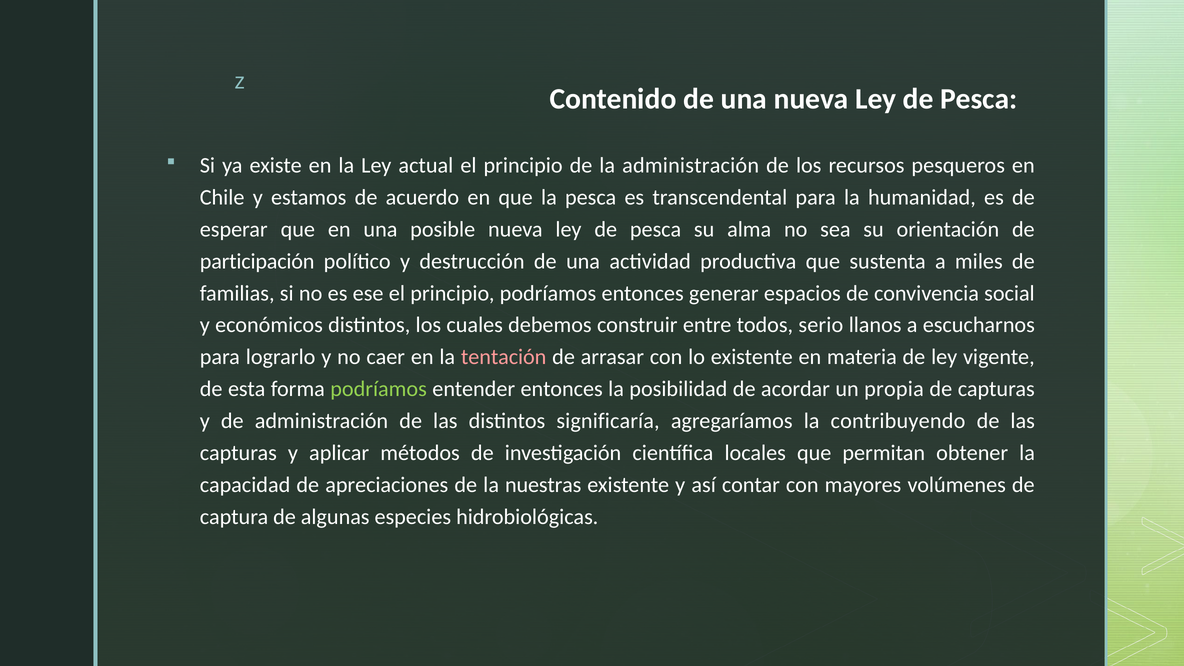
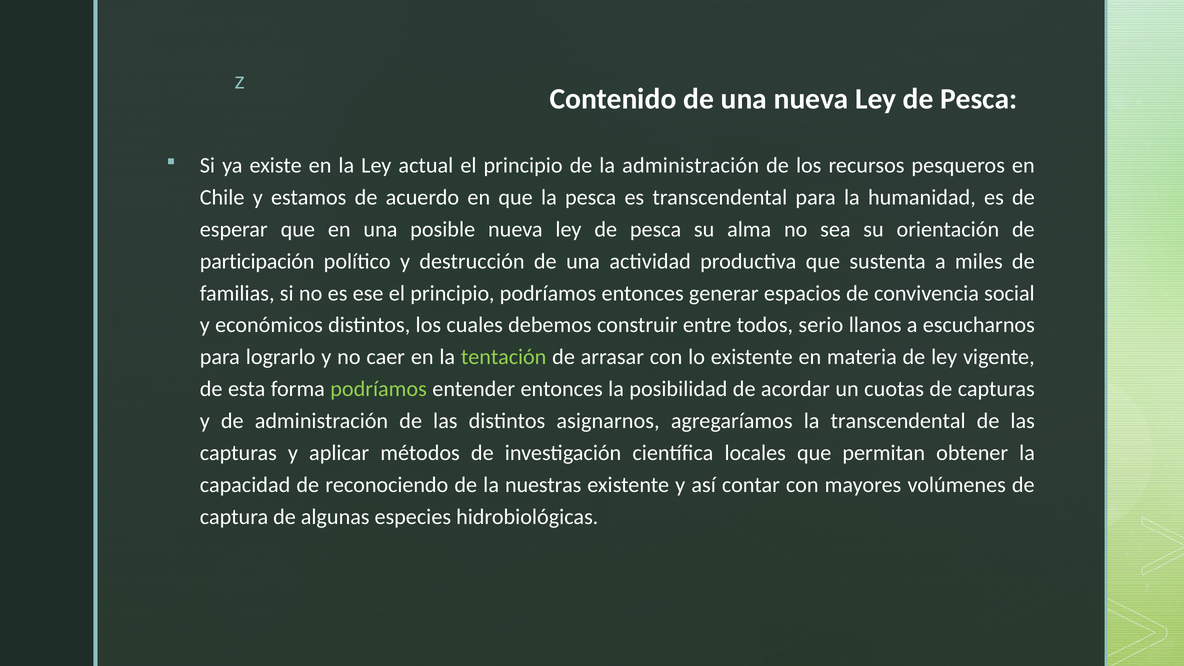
tentación colour: pink -> light green (504, 357)
propia: propia -> cuotas (894, 389)
significaría: significaría -> asignarnos (608, 421)
la contribuyendo: contribuyendo -> transcendental (898, 421)
apreciaciones: apreciaciones -> reconociendo (387, 485)
